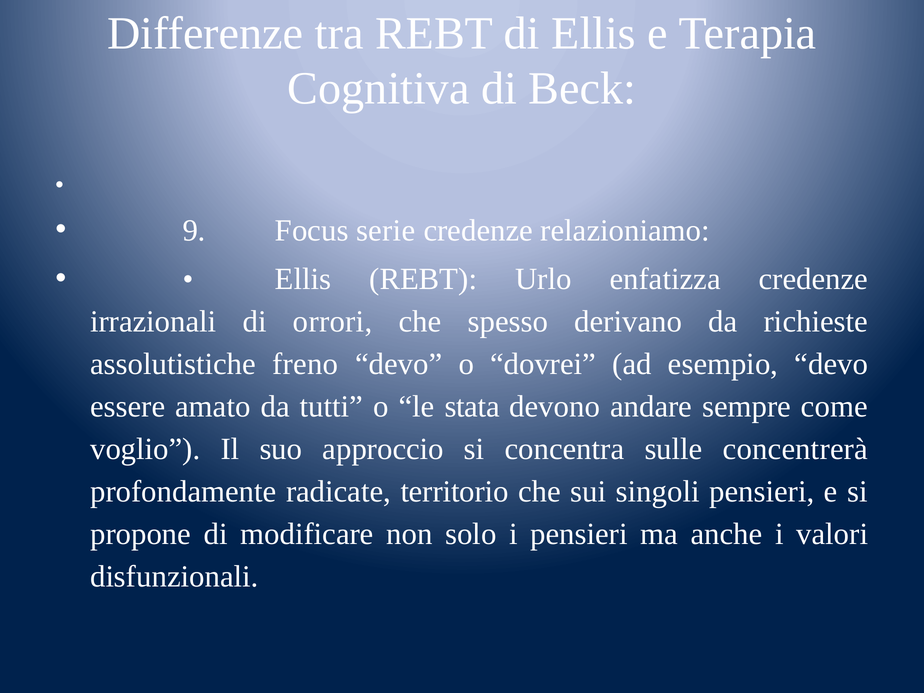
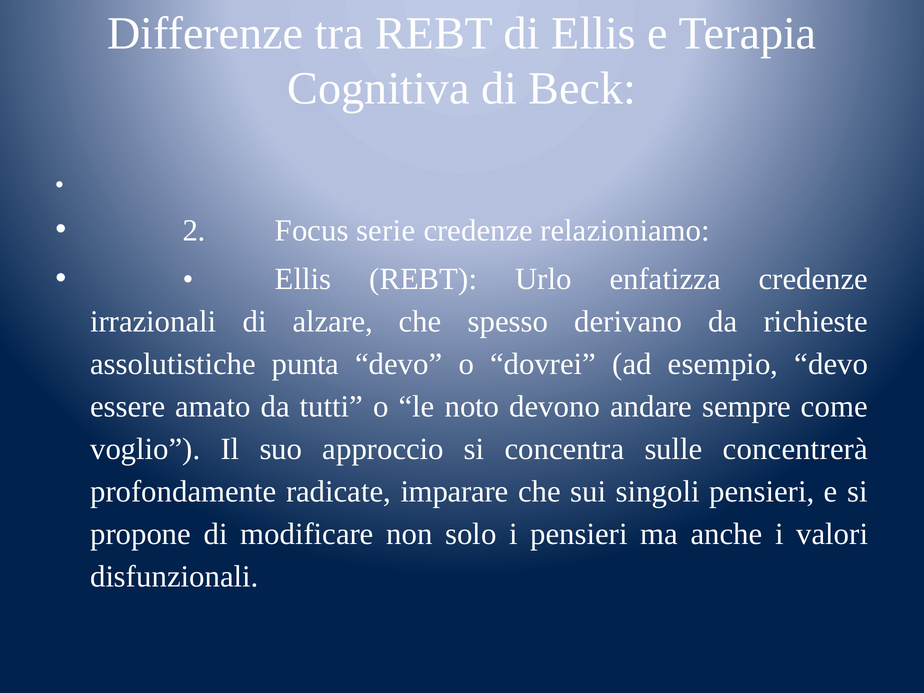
9: 9 -> 2 (194, 231)
orrori: orrori -> alzare (333, 322)
freno: freno -> punta (306, 364)
stata: stata -> noto (472, 407)
territorio: territorio -> imparare (455, 492)
